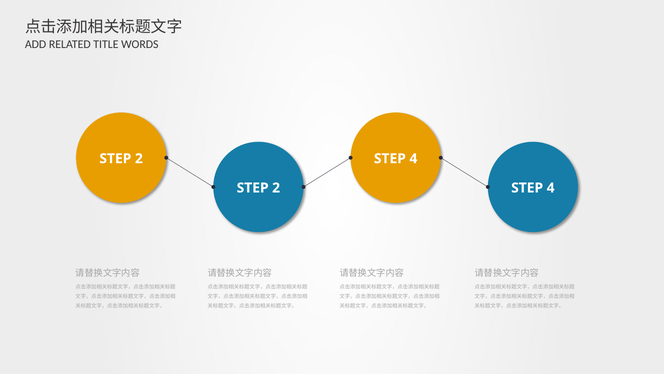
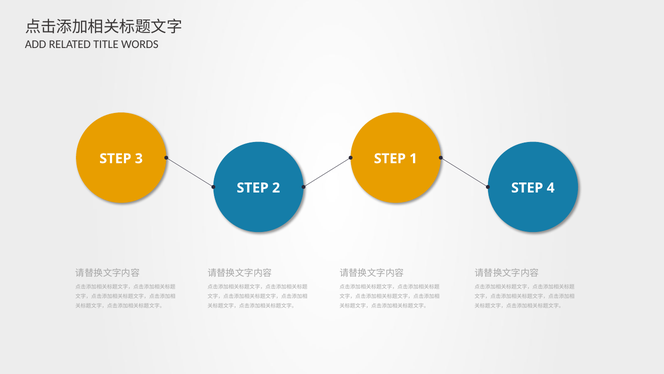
2: 2 -> 3 (139, 158)
4: 4 -> 1 (413, 158)
